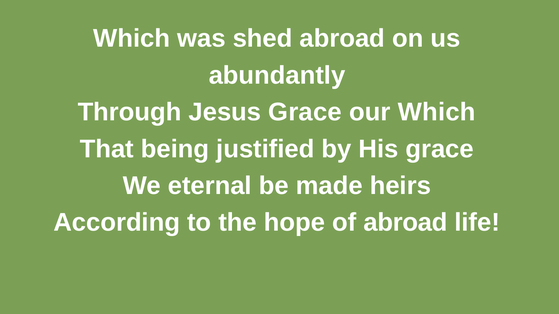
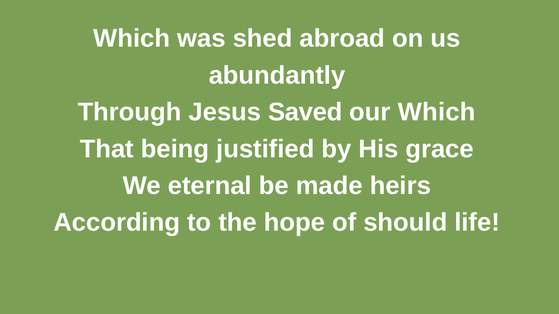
Jesus Grace: Grace -> Saved (305, 112)
of abroad: abroad -> should (405, 223)
